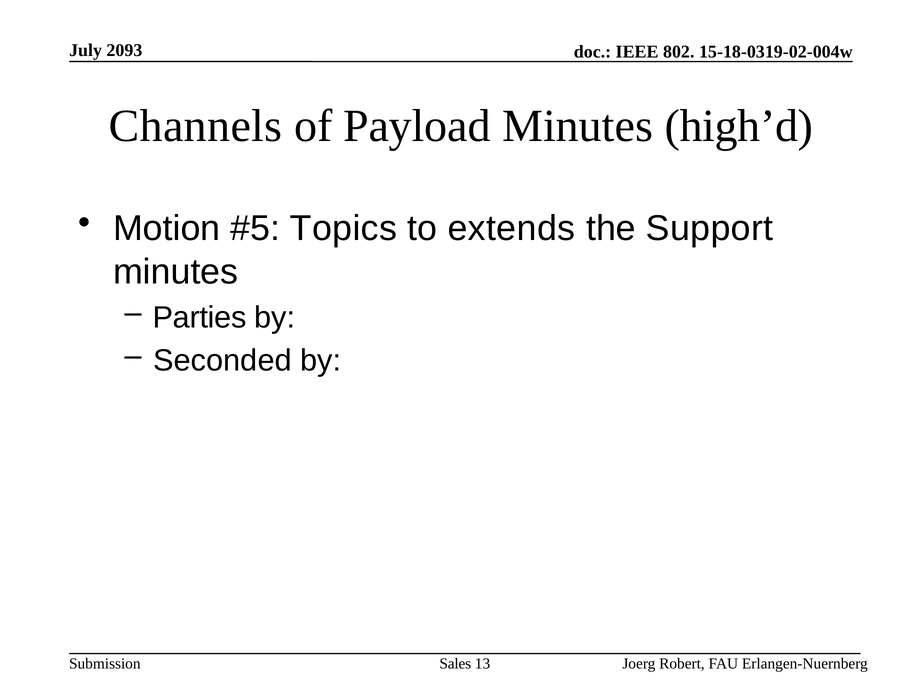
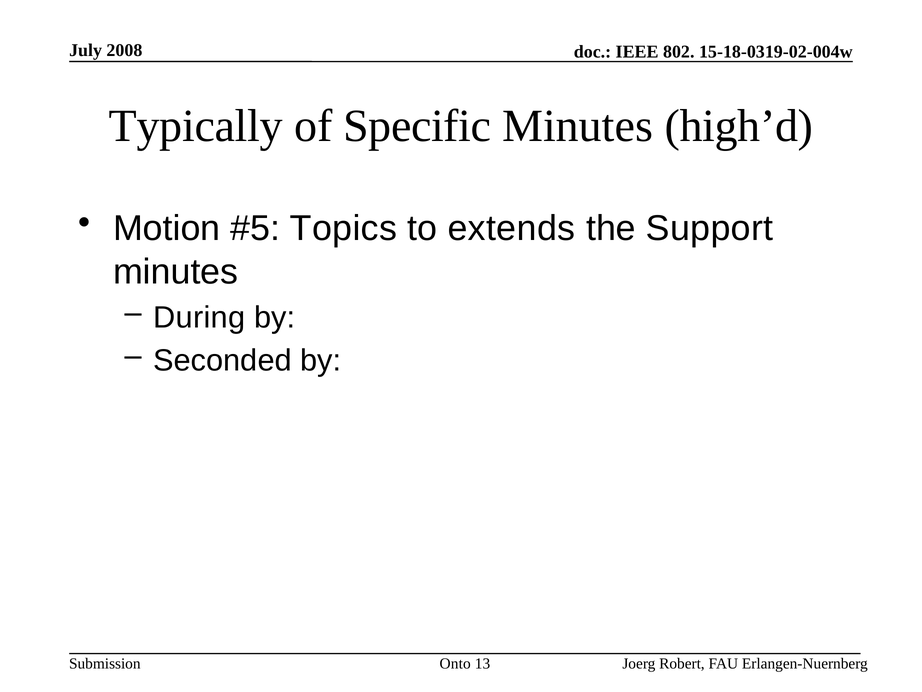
2093: 2093 -> 2008 (124, 50)
Channels: Channels -> Typically (196, 126)
Payload: Payload -> Specific (417, 126)
Parties: Parties -> During (199, 317)
Sales: Sales -> Onto (455, 663)
